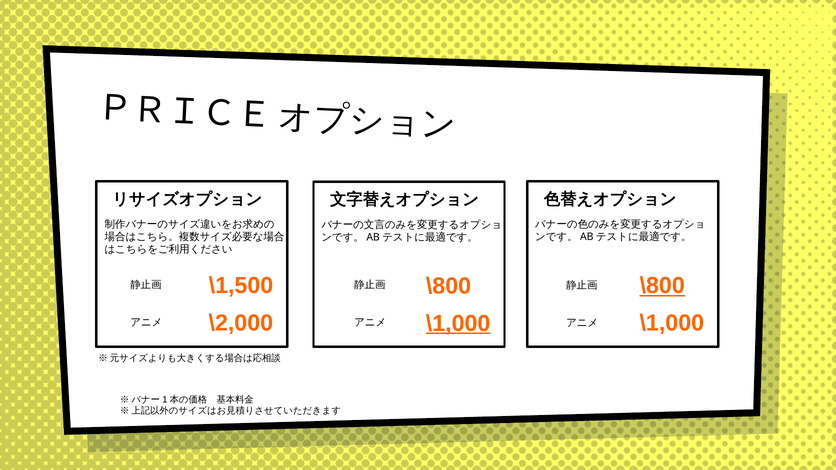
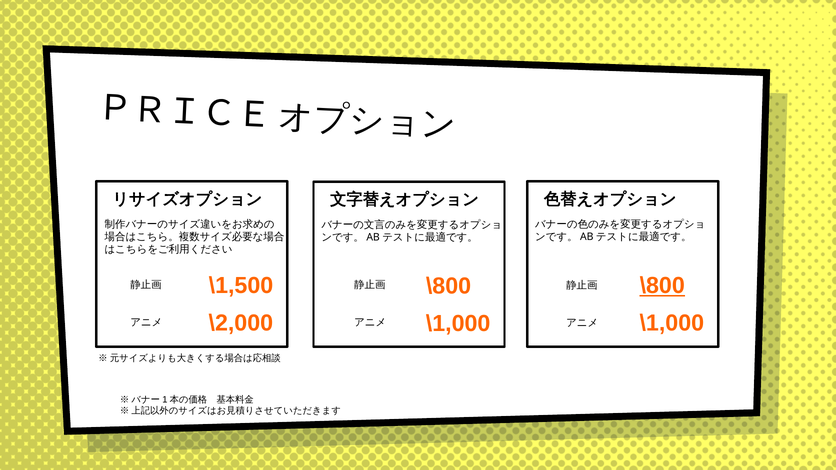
\1,000 underline: present -> none (458, 324)
